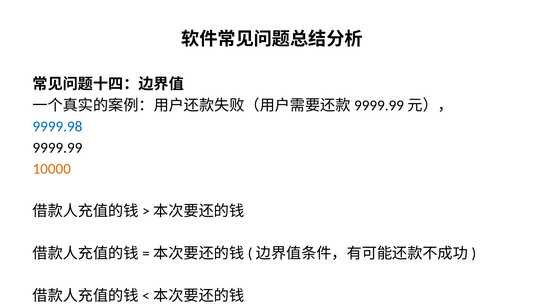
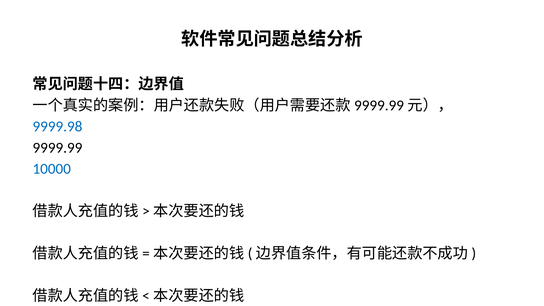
10000 colour: orange -> blue (52, 169)
